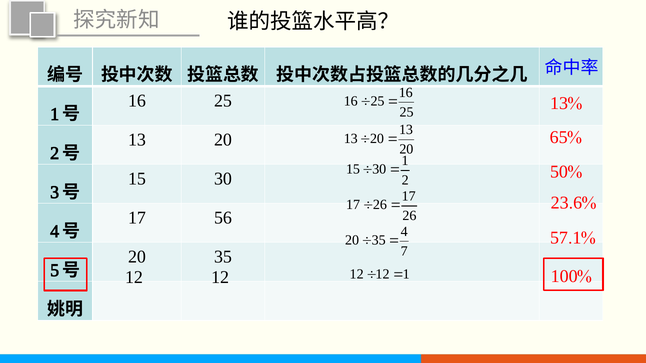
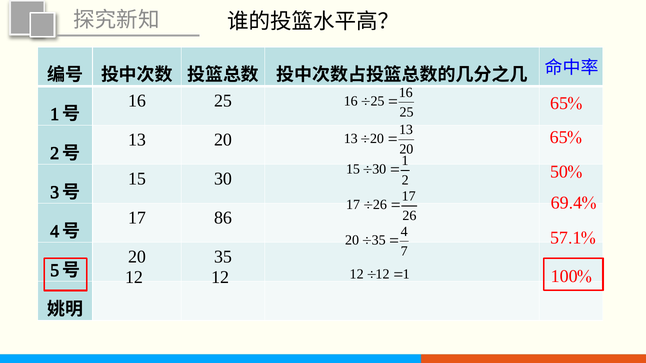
13%: 13% -> 65% (566, 103)
23.6%: 23.6% -> 69.4% (574, 203)
56: 56 -> 86 (223, 218)
